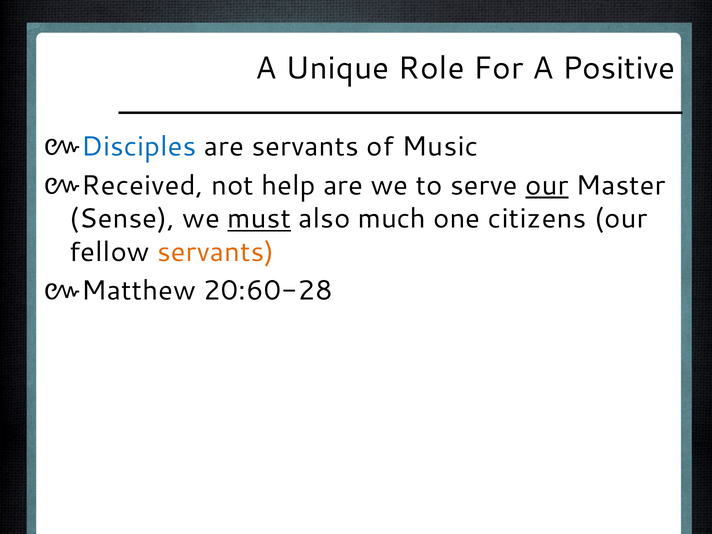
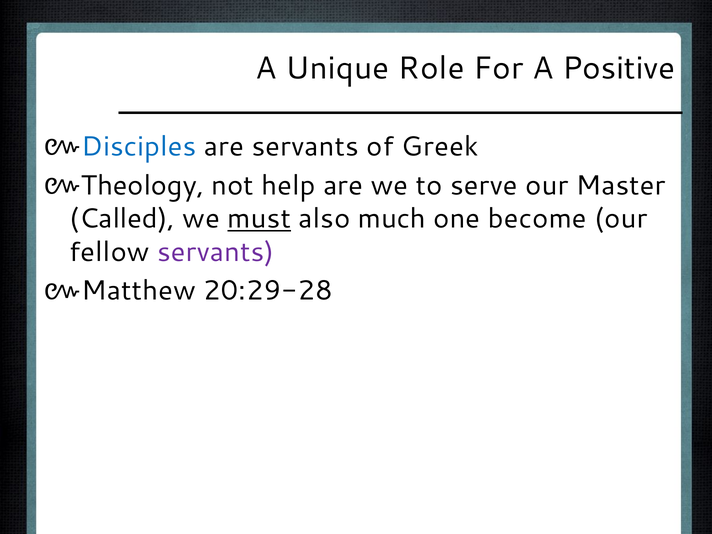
Music: Music -> Greek (440, 147)
Received: Received -> Theology (143, 186)
our underline: present -> none (547, 186)
Sense: Sense -> Called (122, 219)
citizens: citizens -> become (537, 219)
servants colour: orange -> purple (216, 252)
20:60-28: 20:60-28 -> 20:29-28 (268, 291)
